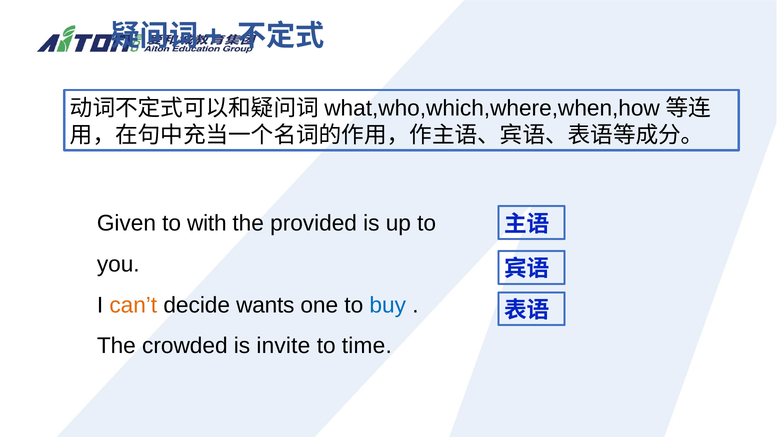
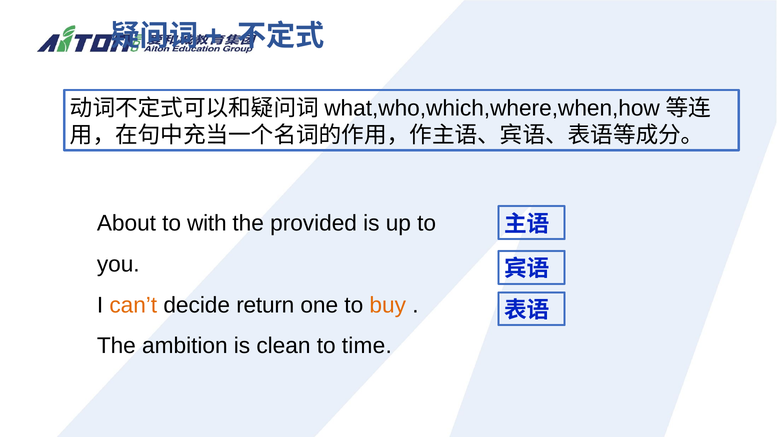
Given: Given -> About (126, 224)
wants: wants -> return (265, 305)
buy colour: blue -> orange (388, 305)
crowded: crowded -> ambition (185, 346)
invite: invite -> clean (283, 346)
